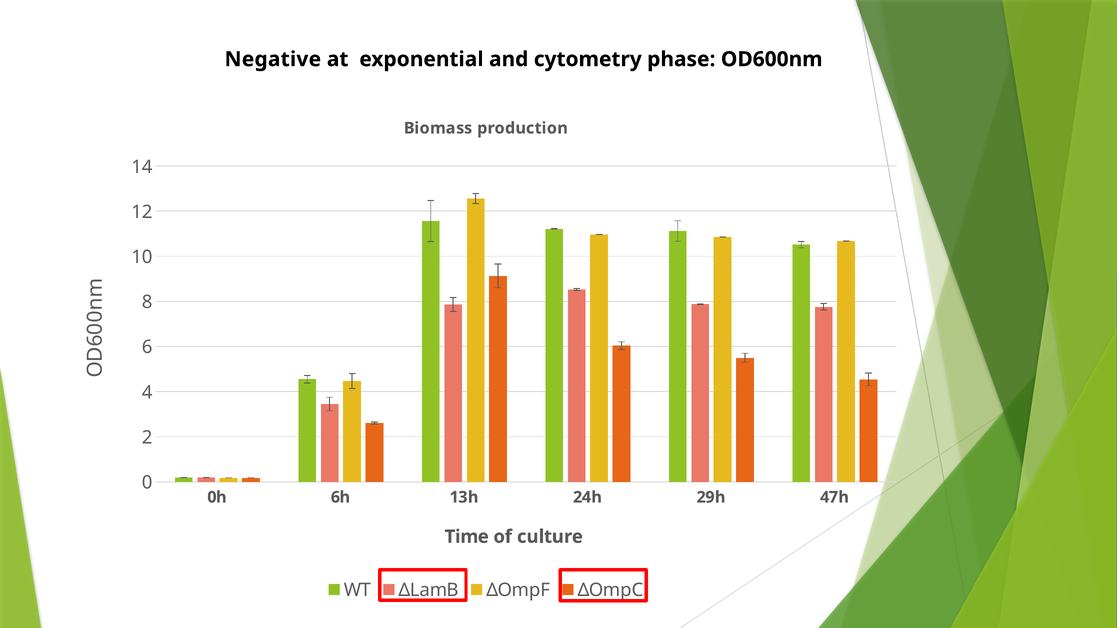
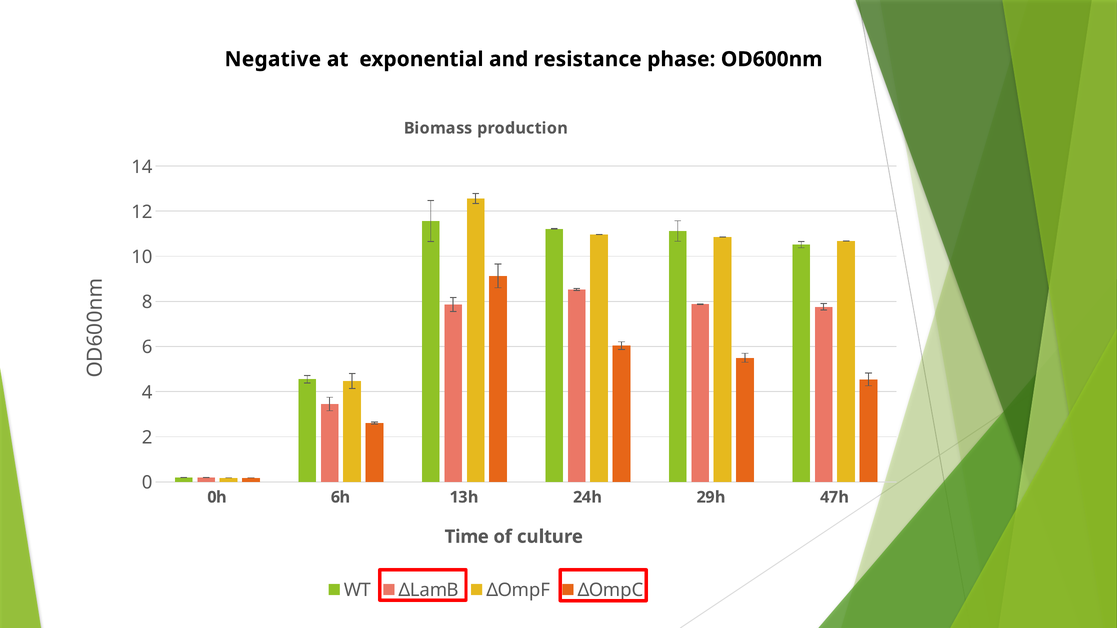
cytometry: cytometry -> resistance (588, 59)
